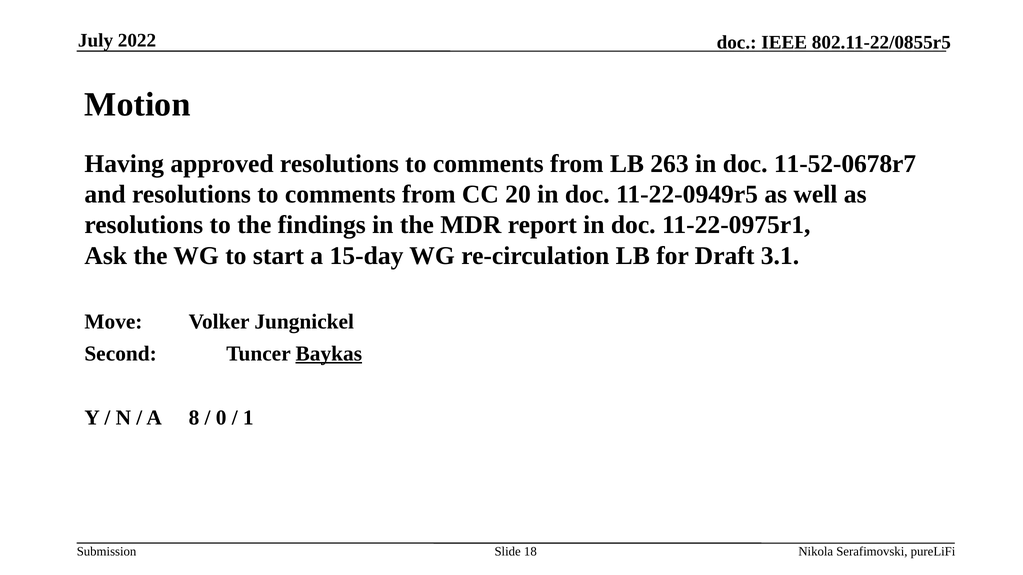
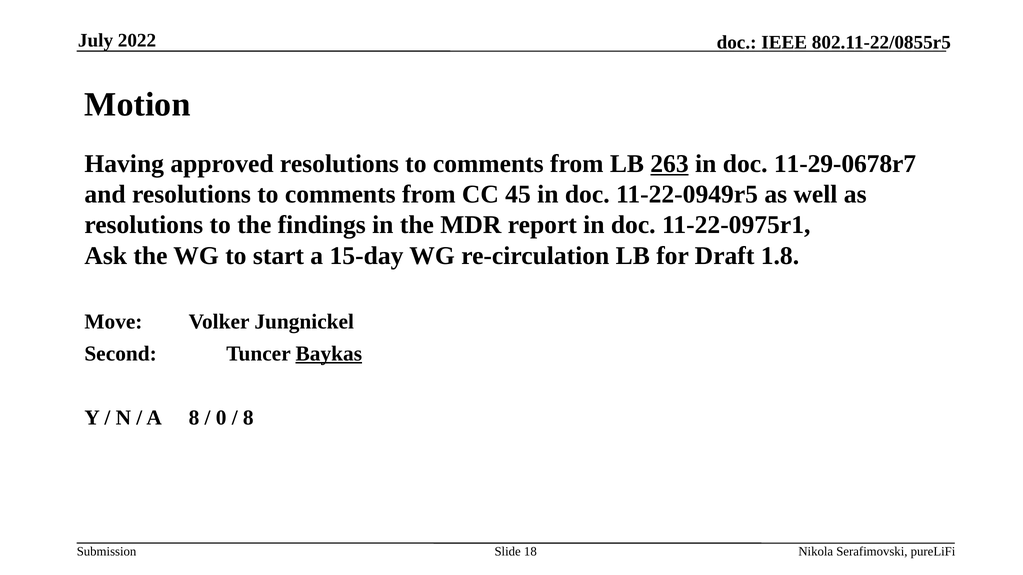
263 underline: none -> present (670, 164)
11-52-0678r7: 11-52-0678r7 -> 11-29-0678r7 (845, 164)
20: 20 -> 45 (518, 194)
3.1: 3.1 -> 1.8 (780, 256)
1: 1 -> 8 (248, 418)
